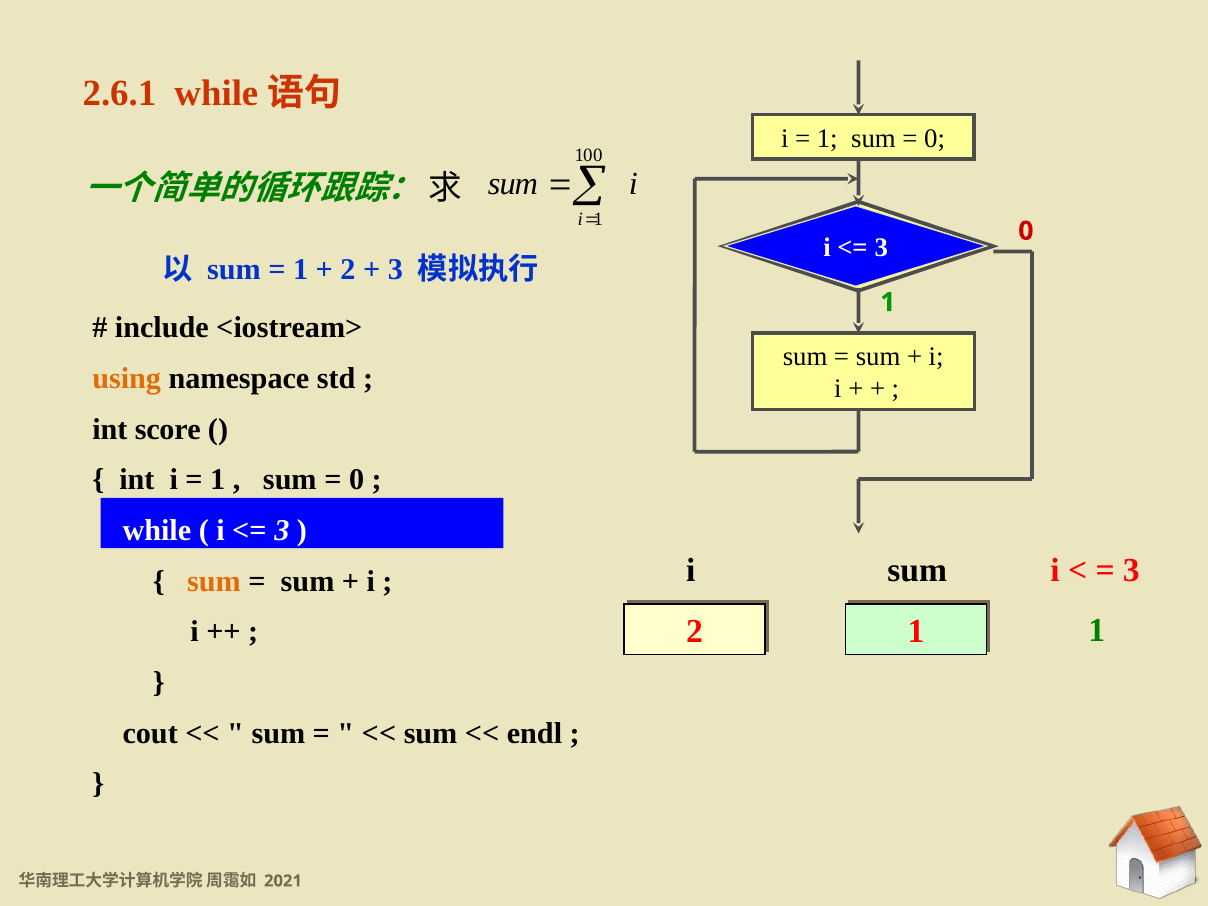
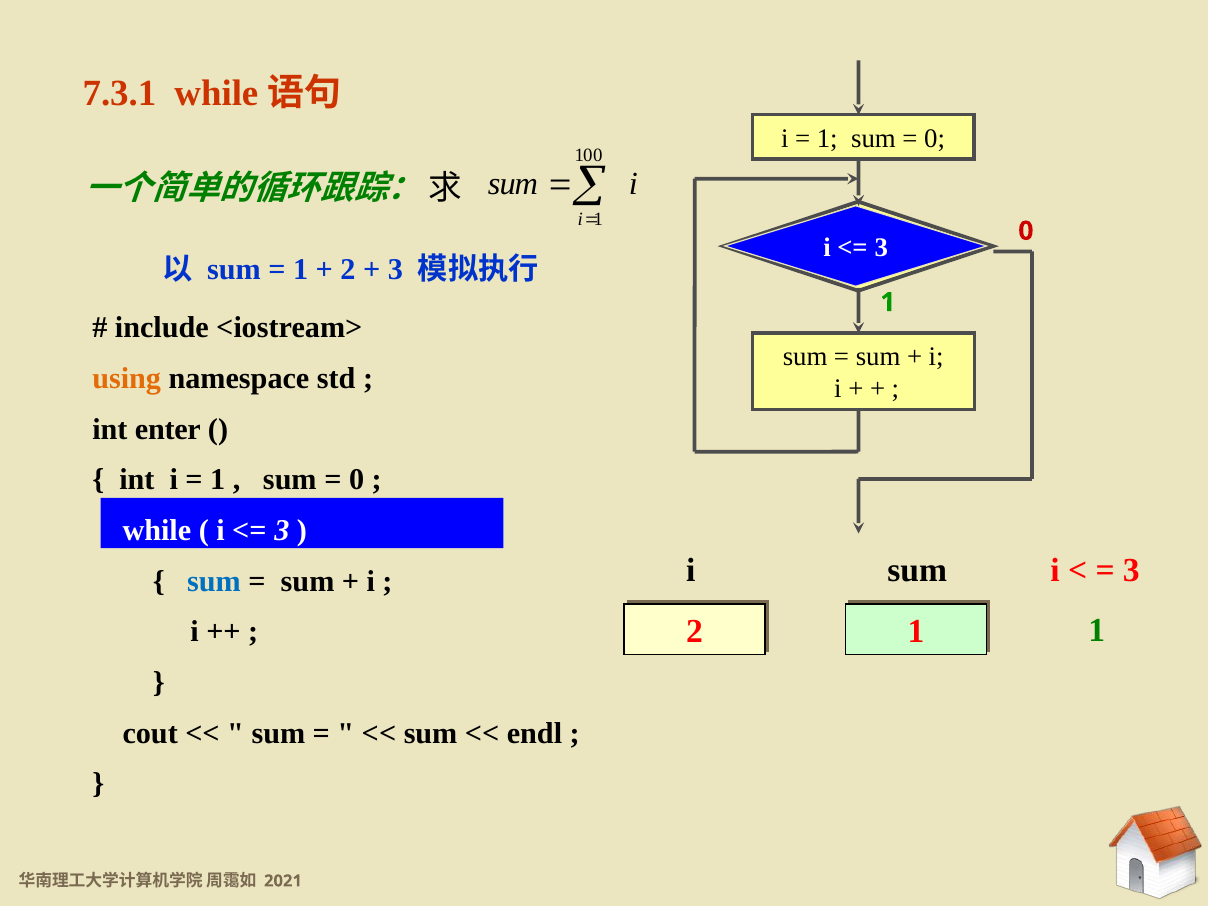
2.6.1: 2.6.1 -> 7.3.1 (119, 93)
score: score -> enter (168, 429)
sum colour: orange -> blue (214, 581)
